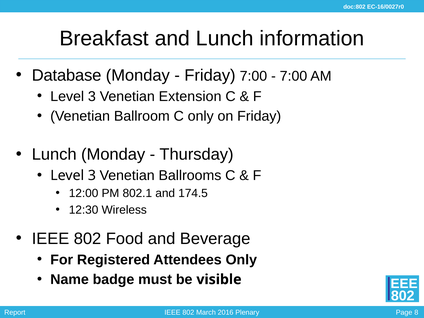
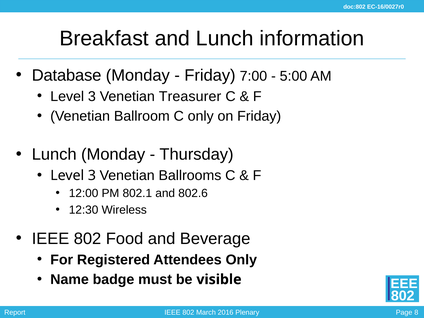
7:00: 7:00 -> 5:00 (293, 76)
Extension: Extension -> Treasurer (190, 96)
174.5: 174.5 -> 802.6 (193, 193)
